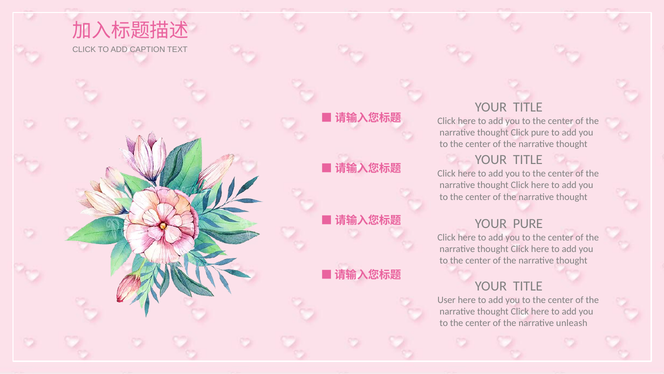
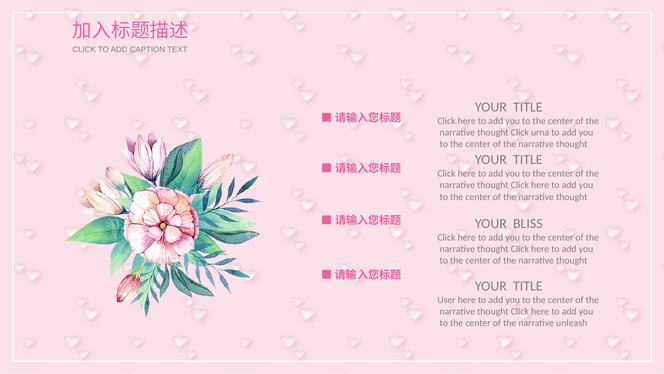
Click pure: pure -> urna (540, 132)
YOUR PURE: PURE -> BLISS (528, 223)
